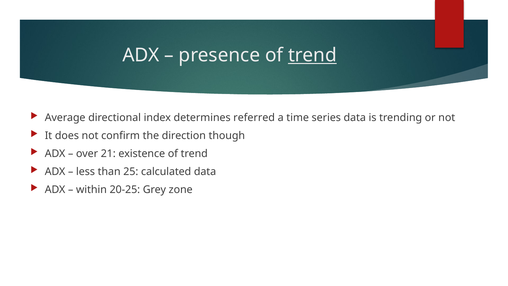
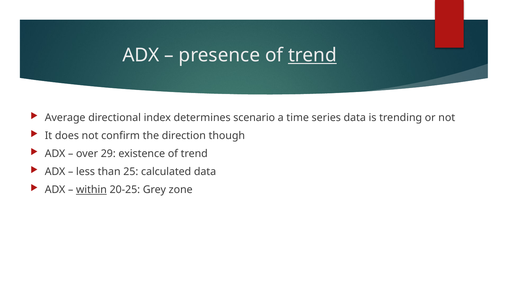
referred: referred -> scenario (254, 117)
21: 21 -> 29 (108, 154)
within underline: none -> present (91, 190)
